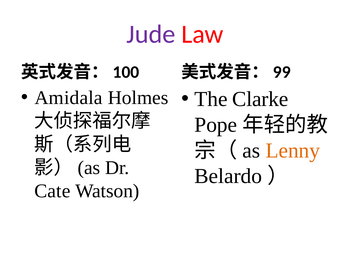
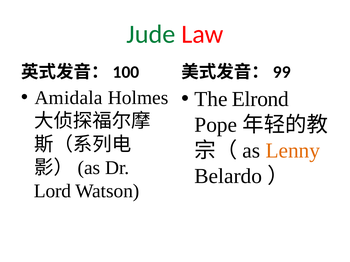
Jude colour: purple -> green (151, 34)
Clarke: Clarke -> Elrond (260, 99)
Cate: Cate -> Lord (53, 191)
